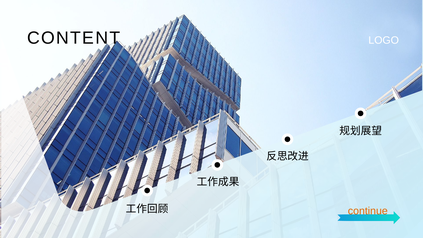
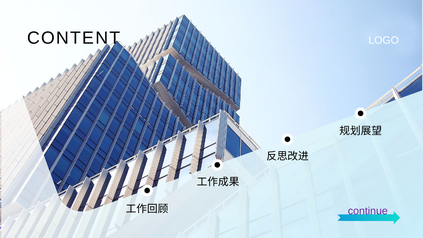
continue colour: orange -> purple (368, 211)
